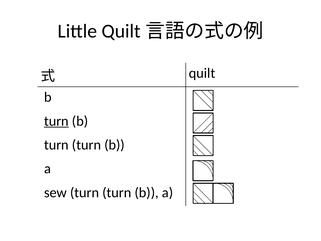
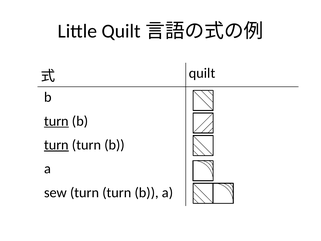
turn underline: none -> present (56, 145)
